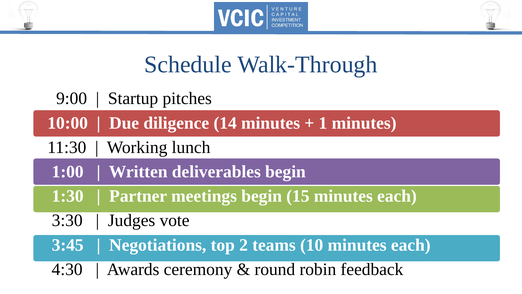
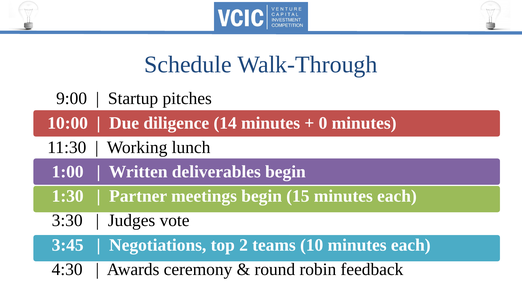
1: 1 -> 0 (323, 123)
